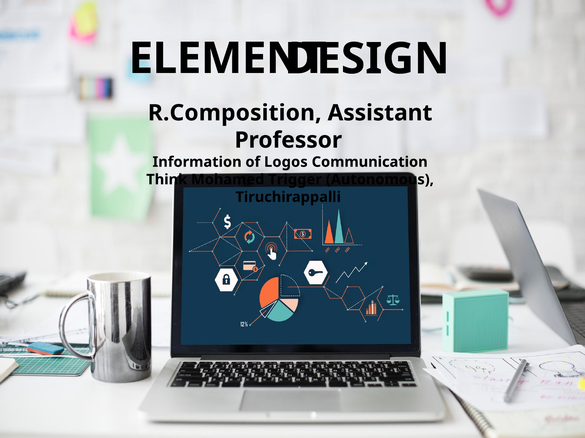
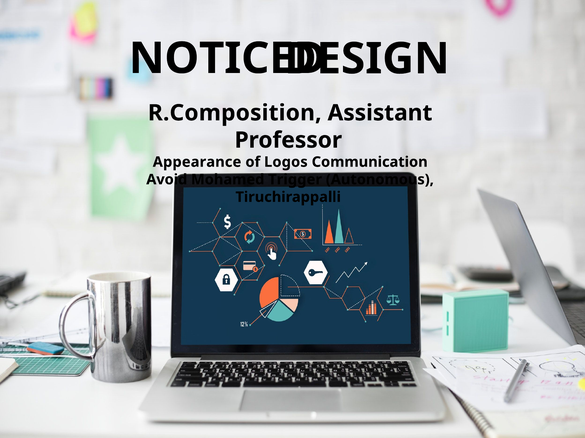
ELEMENT: ELEMENT -> NOTICED (227, 59)
Information: Information -> Appearance (197, 162)
Think: Think -> Avoid (167, 180)
